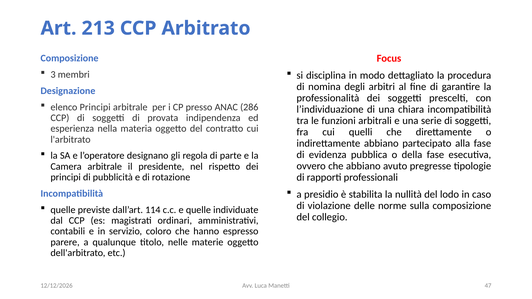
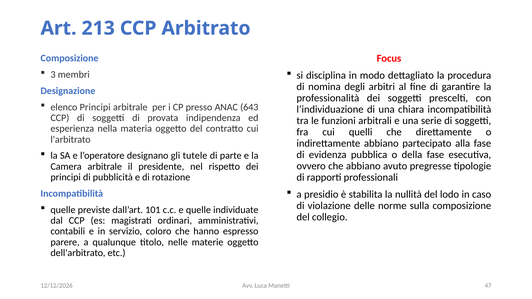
286: 286 -> 643 (249, 107)
regola: regola -> tutele (195, 156)
114: 114 -> 101 (153, 210)
